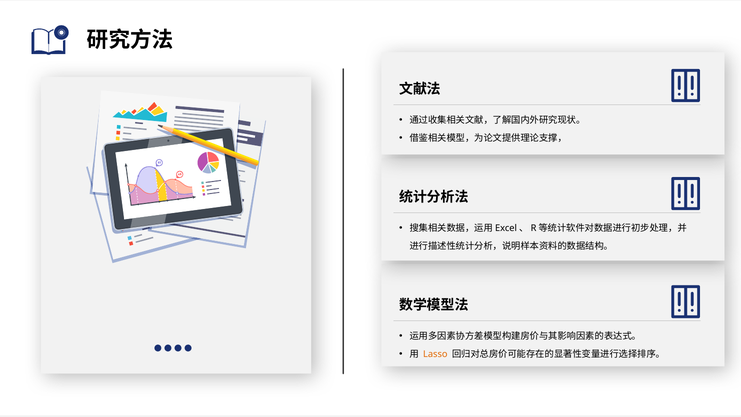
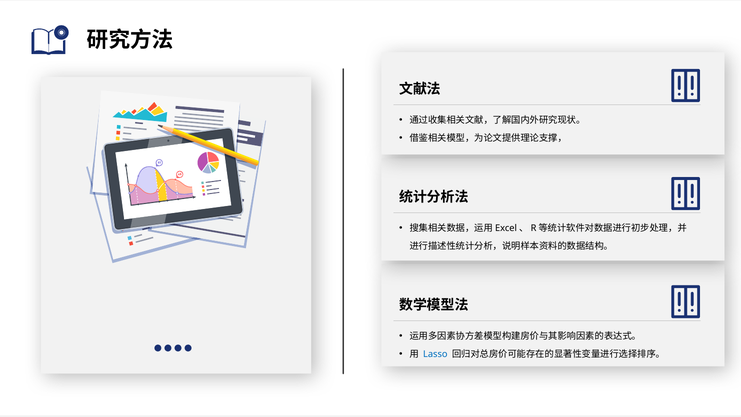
Lasso colour: orange -> blue (435, 354)
